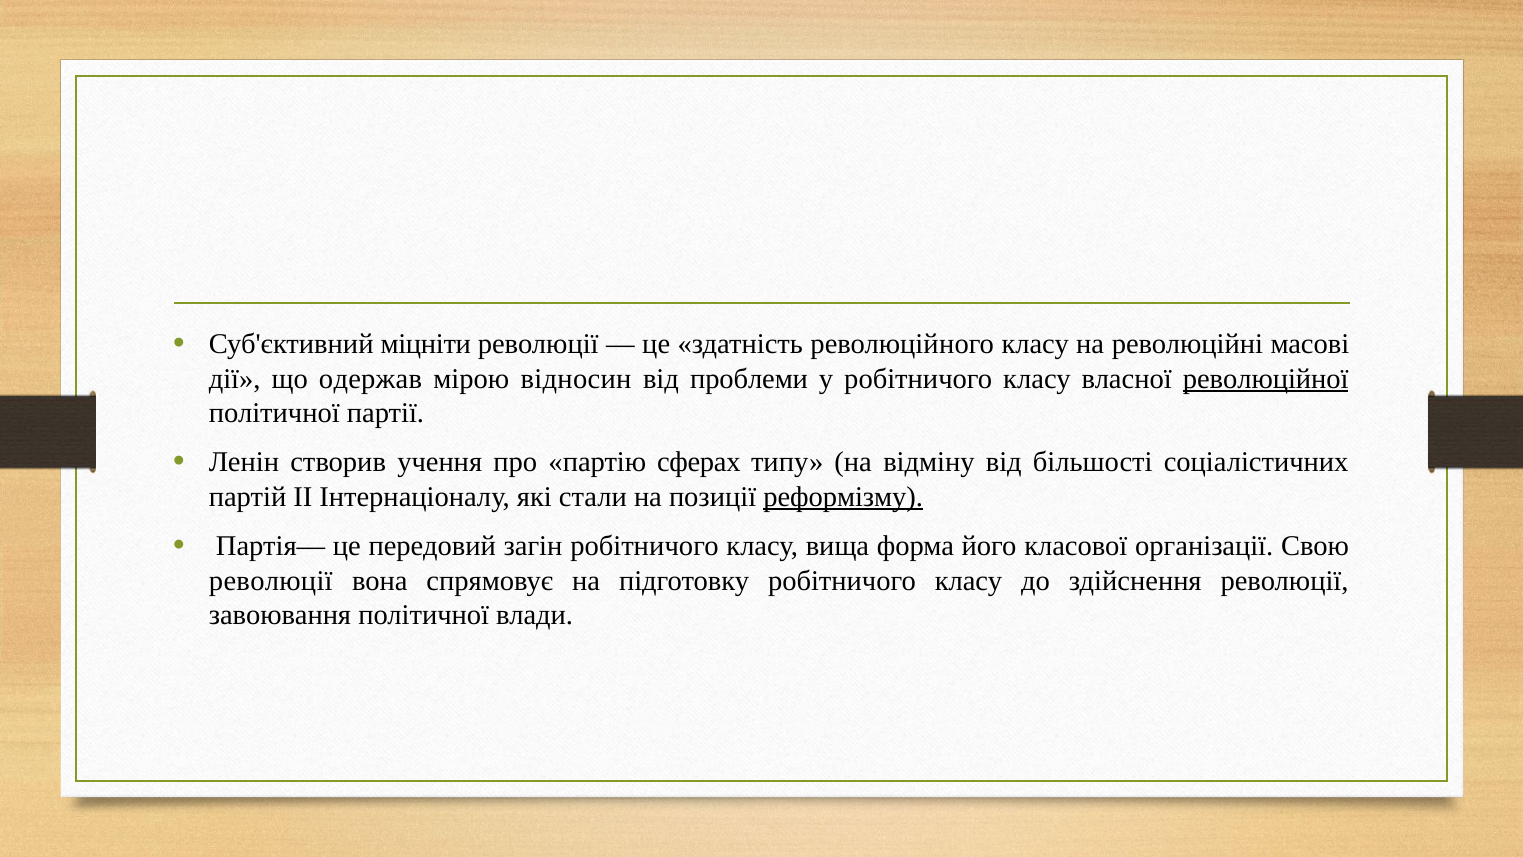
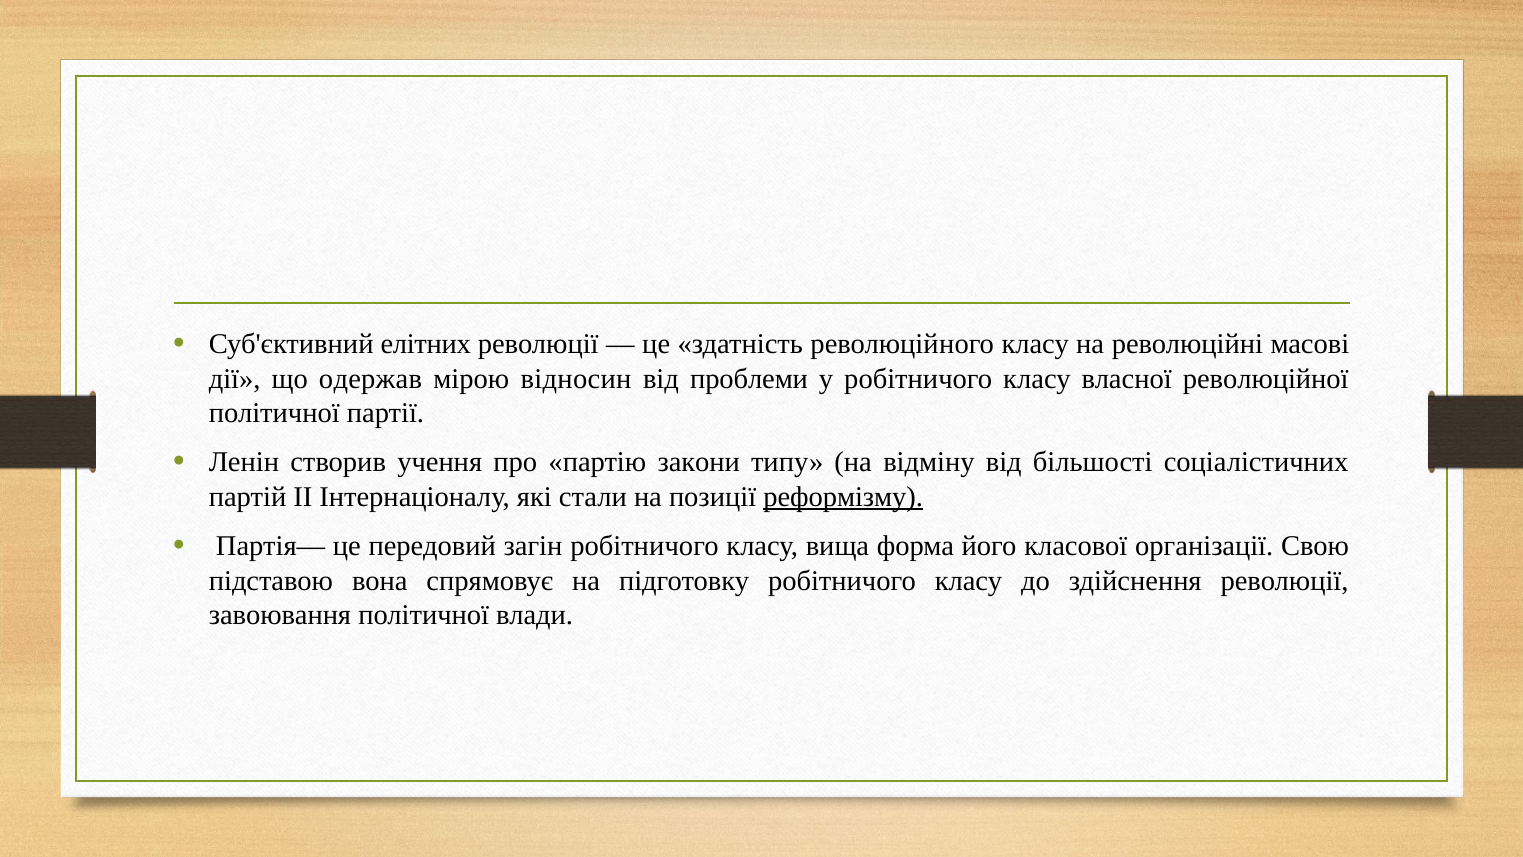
міцніти: міцніти -> елітних (426, 344)
революційної underline: present -> none (1266, 379)
сферах: сферах -> закони (699, 462)
революції: революції -> підставою (271, 580)
